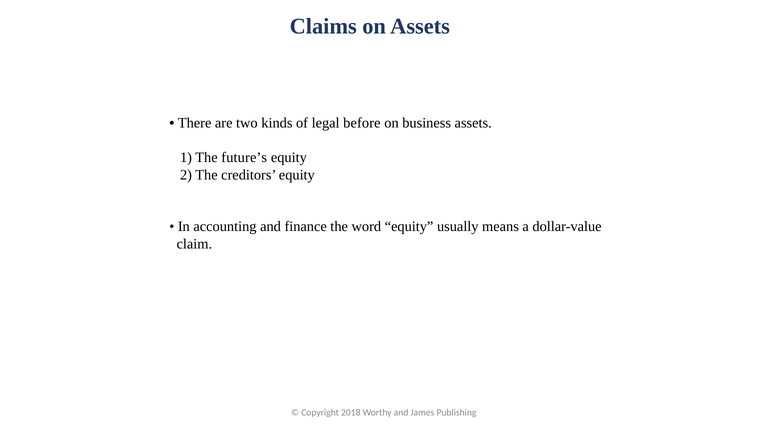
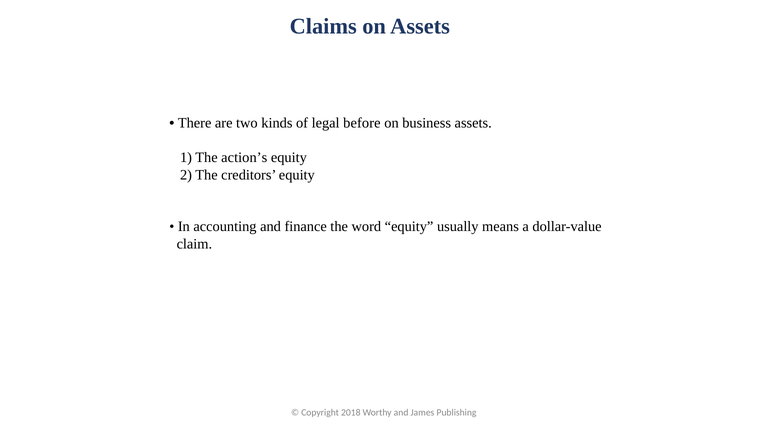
future’s: future’s -> action’s (244, 158)
